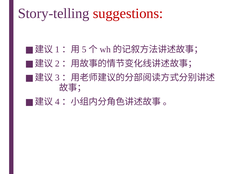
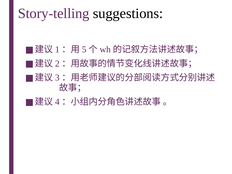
suggestions colour: red -> black (128, 13)
